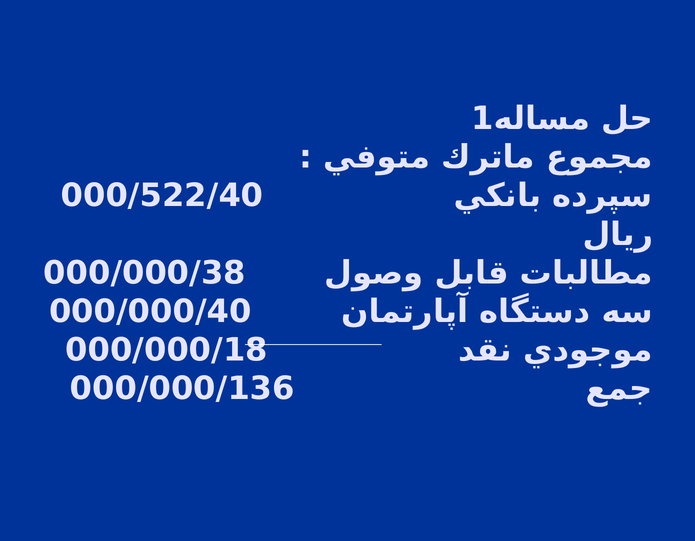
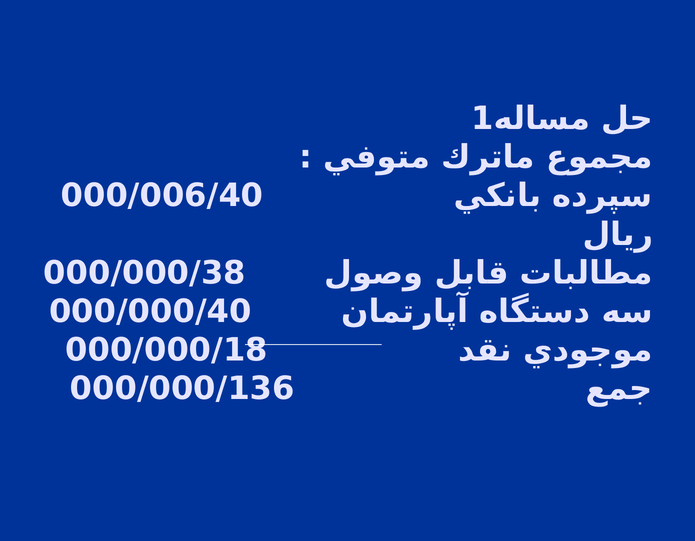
000/522/40: 000/522/40 -> 000/006/40 (162, 196)
